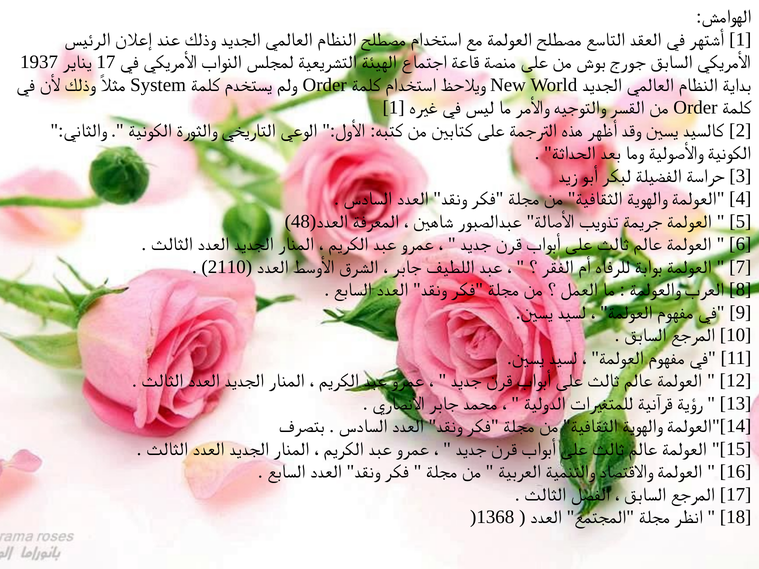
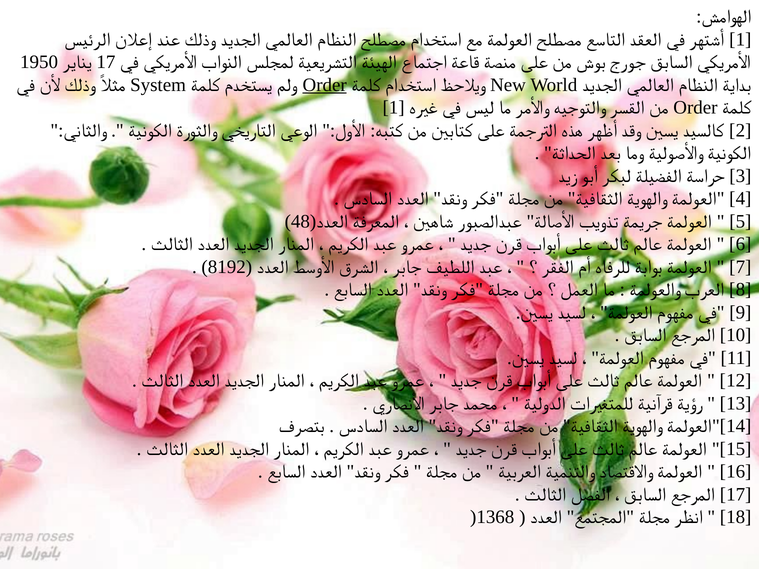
1937: 1937 -> 1950 (39, 62)
Order underline: none -> present (325, 85)
2110: 2110 -> 8192 (227, 267)
